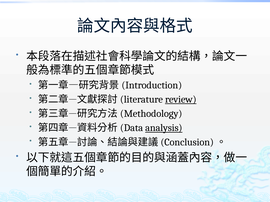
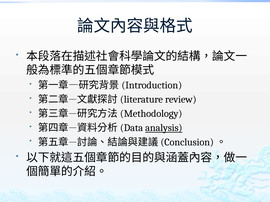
review underline: present -> none (181, 100)
